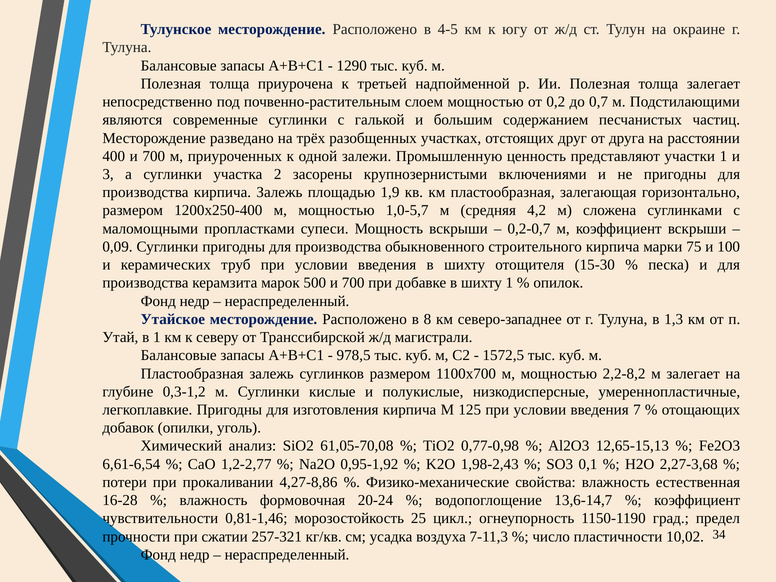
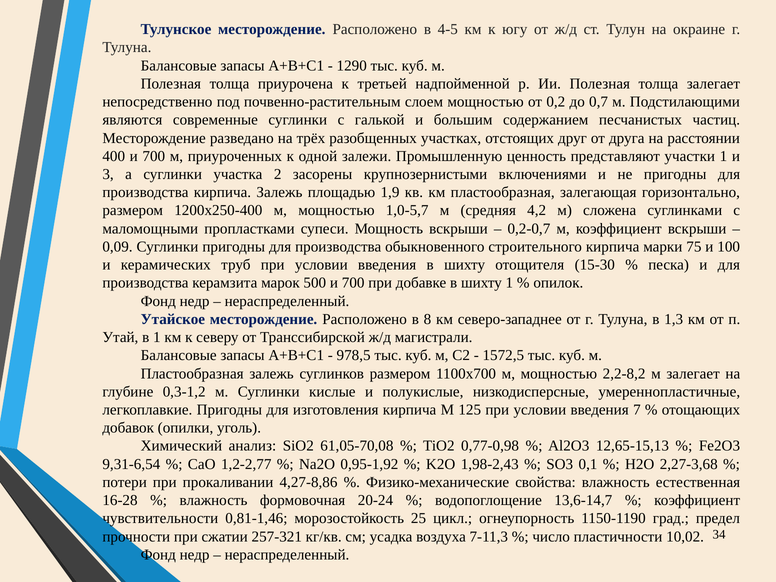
6,61-6,54: 6,61-6,54 -> 9,31-6,54 (131, 464)
